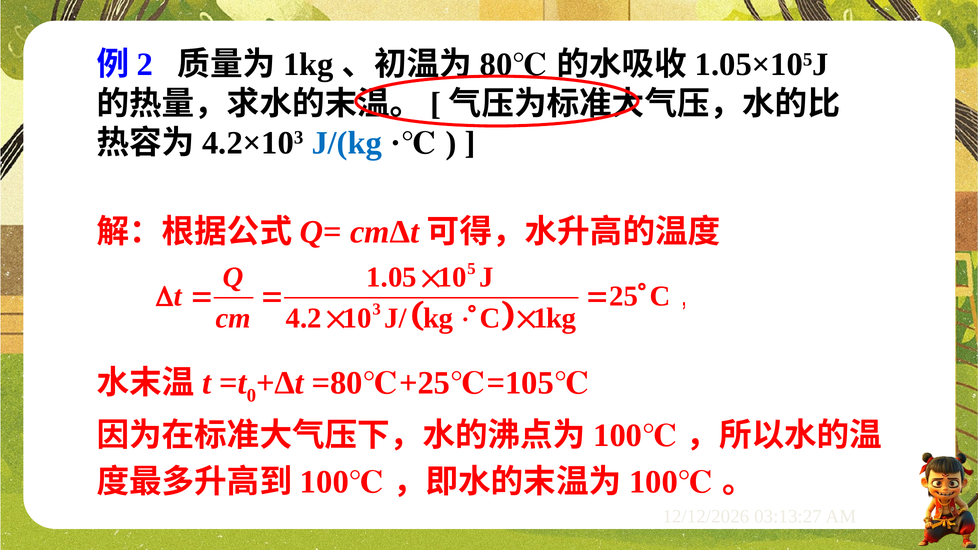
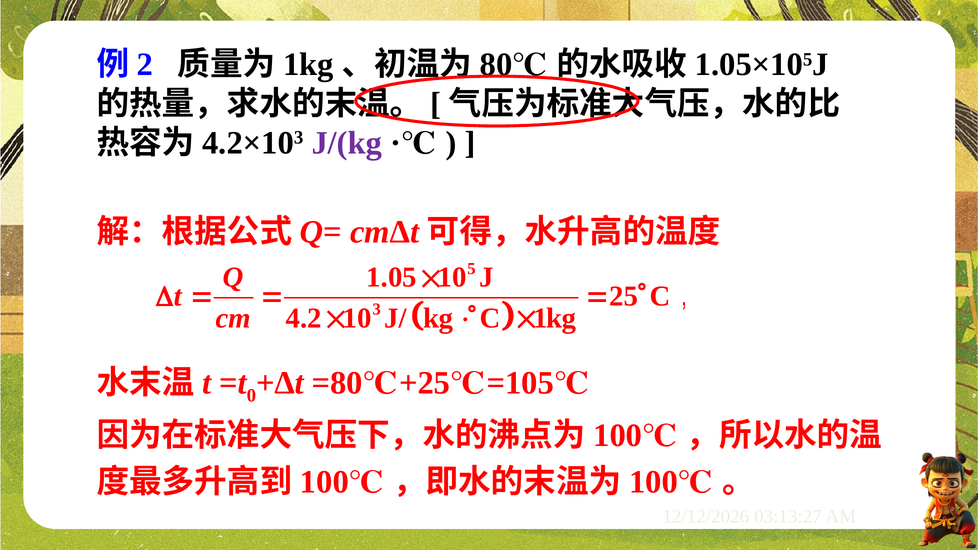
J/(kg colour: blue -> purple (347, 143)
